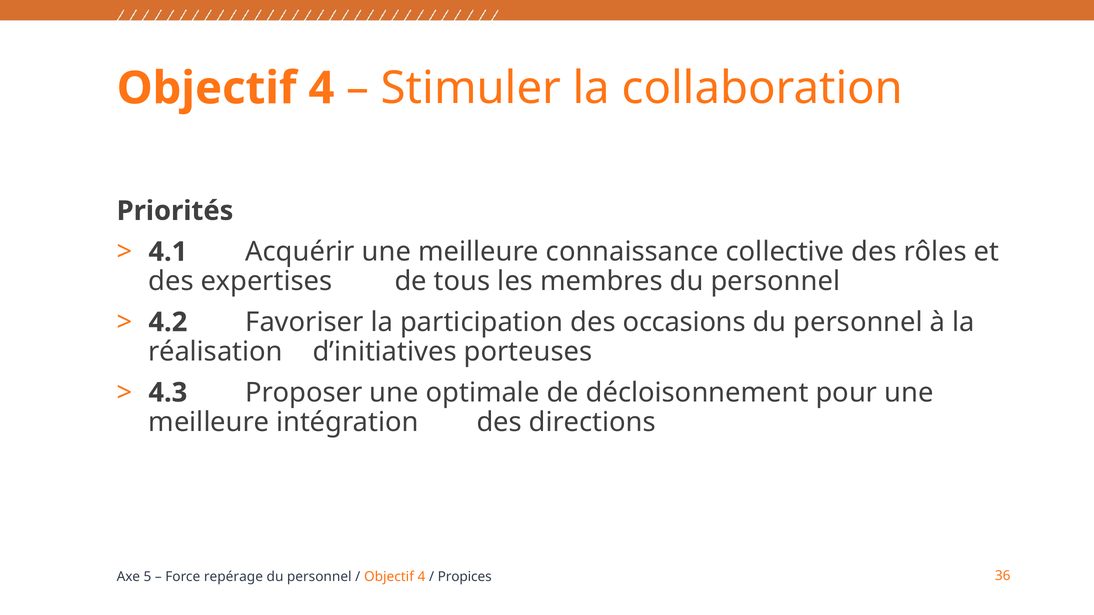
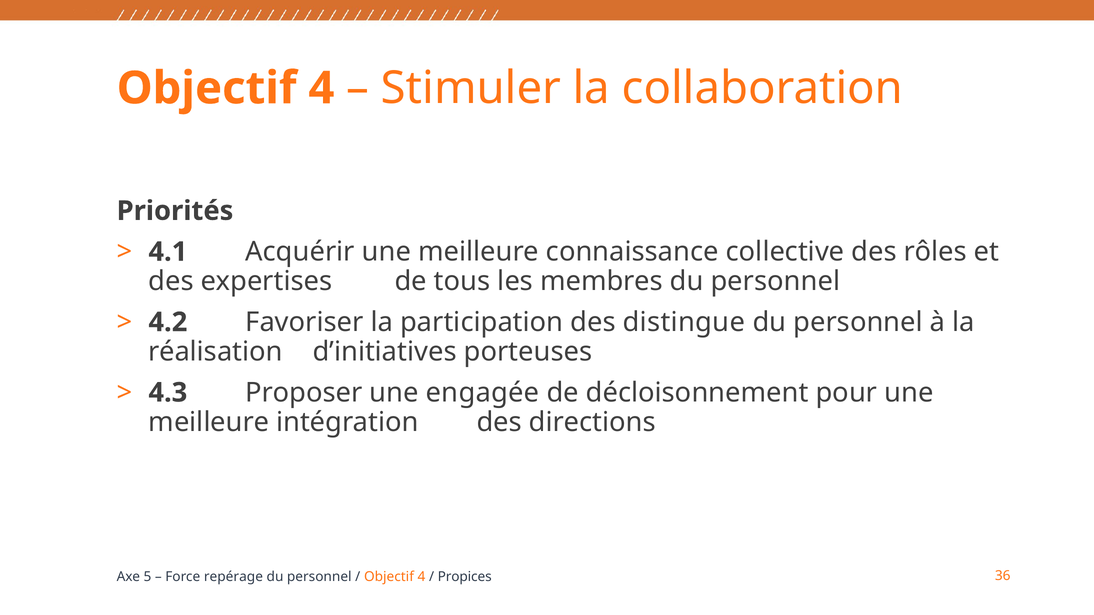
occasions: occasions -> distingue (684, 322)
optimale: optimale -> engagée (483, 393)
